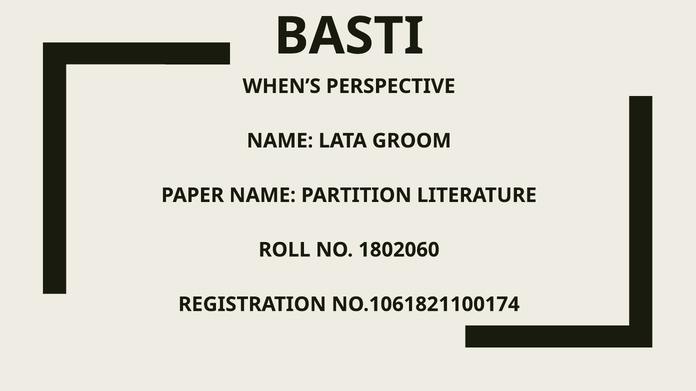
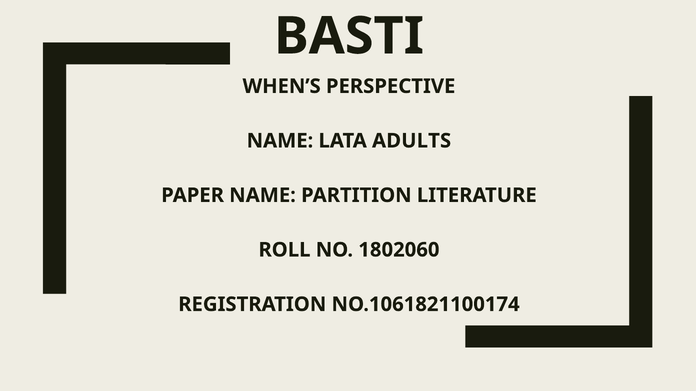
GROOM: GROOM -> ADULTS (412, 141)
